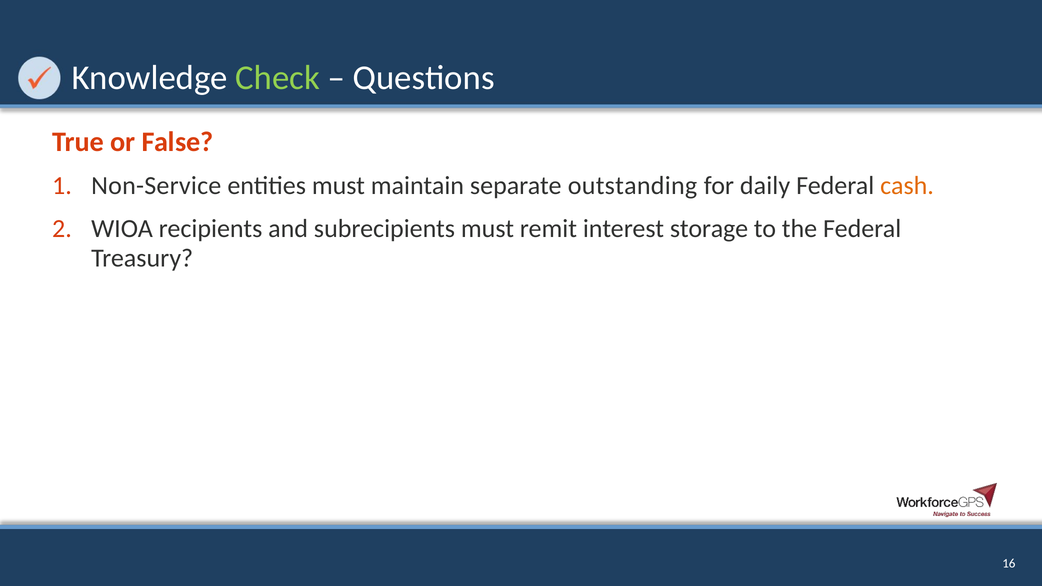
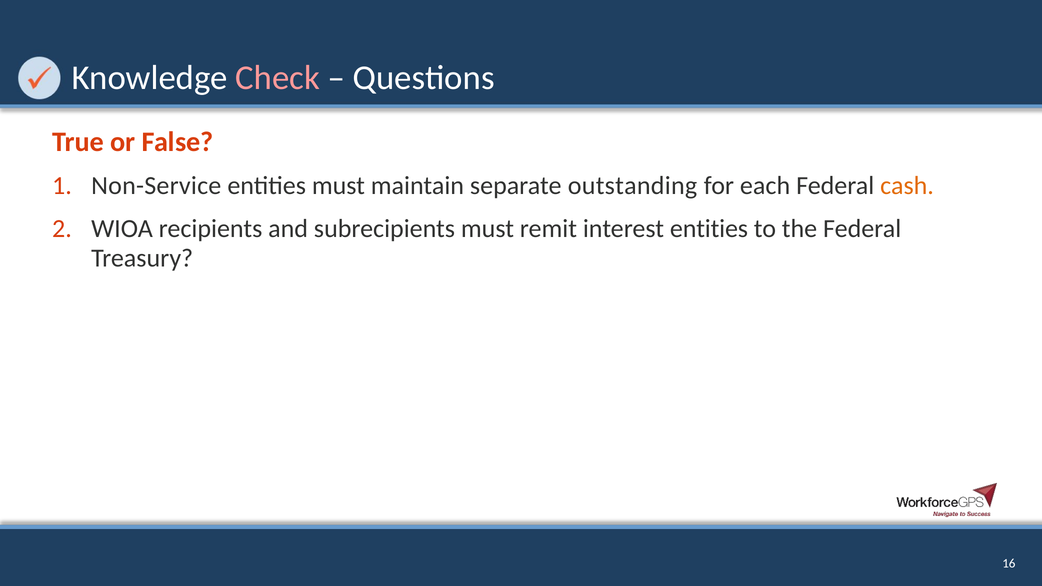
Check colour: light green -> pink (278, 78)
daily: daily -> each (765, 186)
interest storage: storage -> entities (709, 228)
